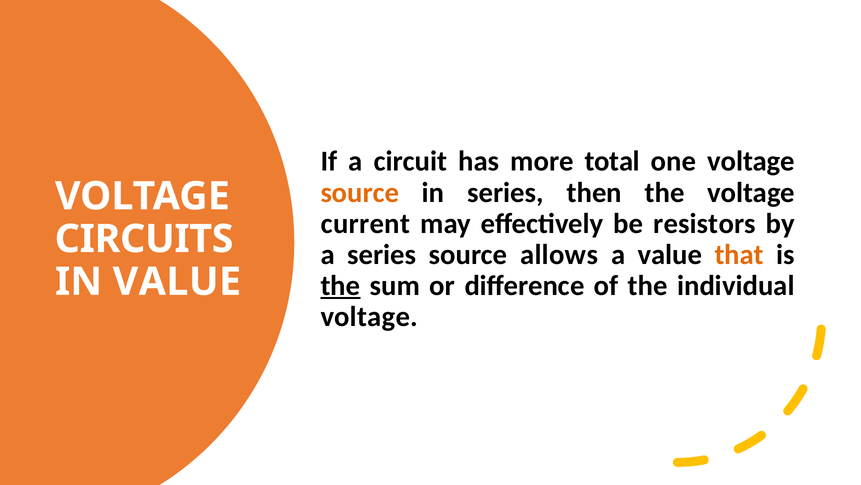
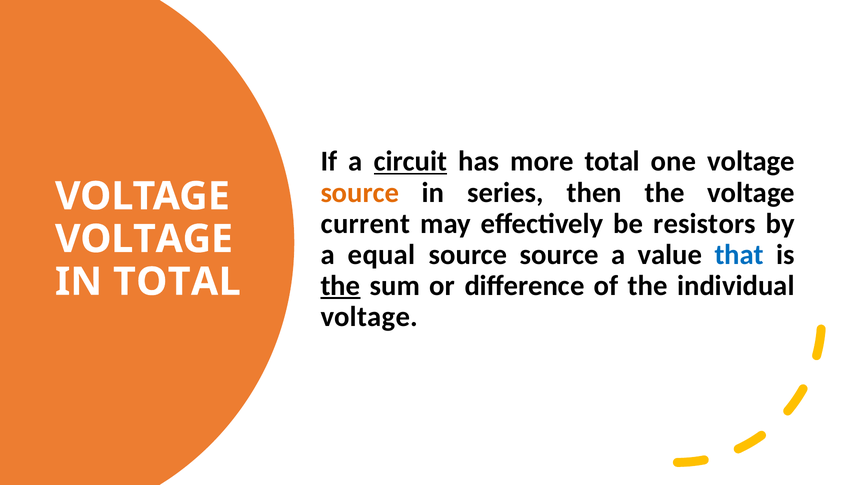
circuit underline: none -> present (410, 161)
CIRCUITS: CIRCUITS -> VOLTAGE (144, 239)
a series: series -> equal (382, 254)
source allows: allows -> source (559, 254)
that colour: orange -> blue (739, 254)
IN VALUE: VALUE -> TOTAL (177, 281)
